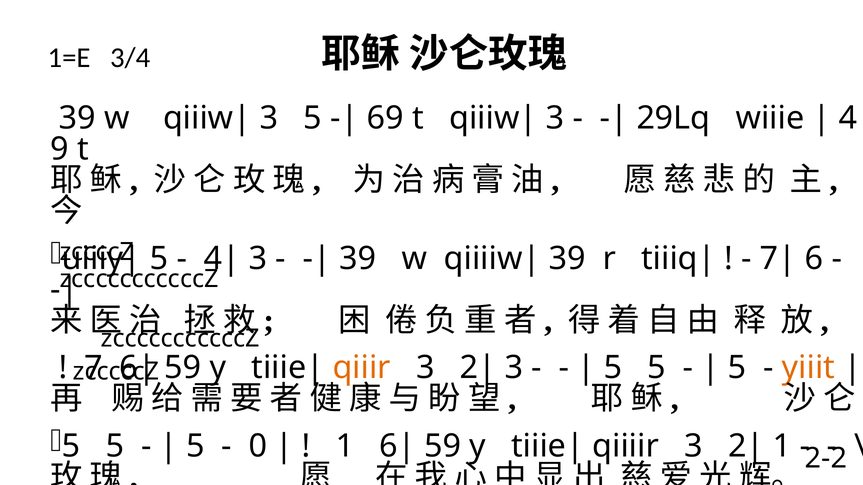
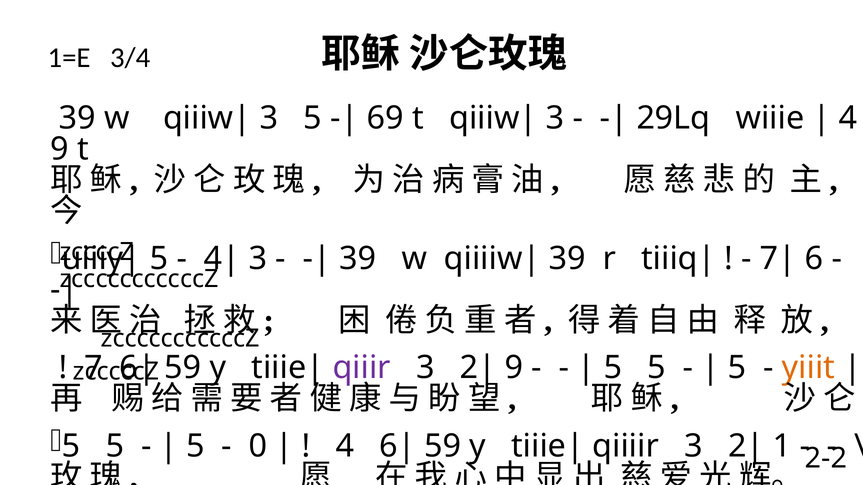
qiiir colour: orange -> purple (362, 368)
3: 3 -> 9 (514, 368)
1: 1 -> 4 (345, 446)
